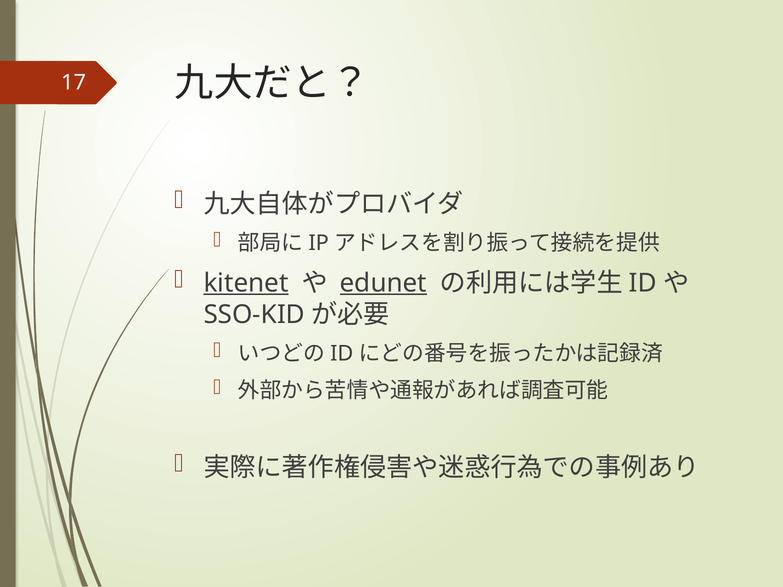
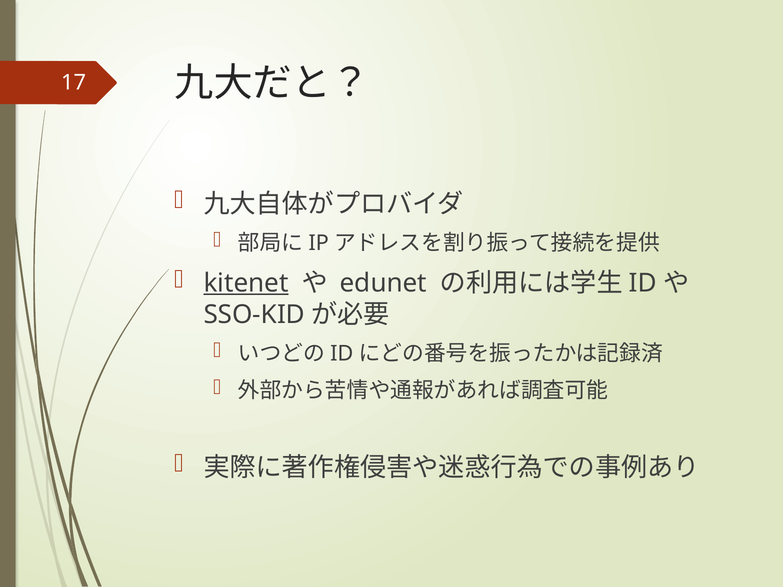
edunet underline: present -> none (383, 283)
